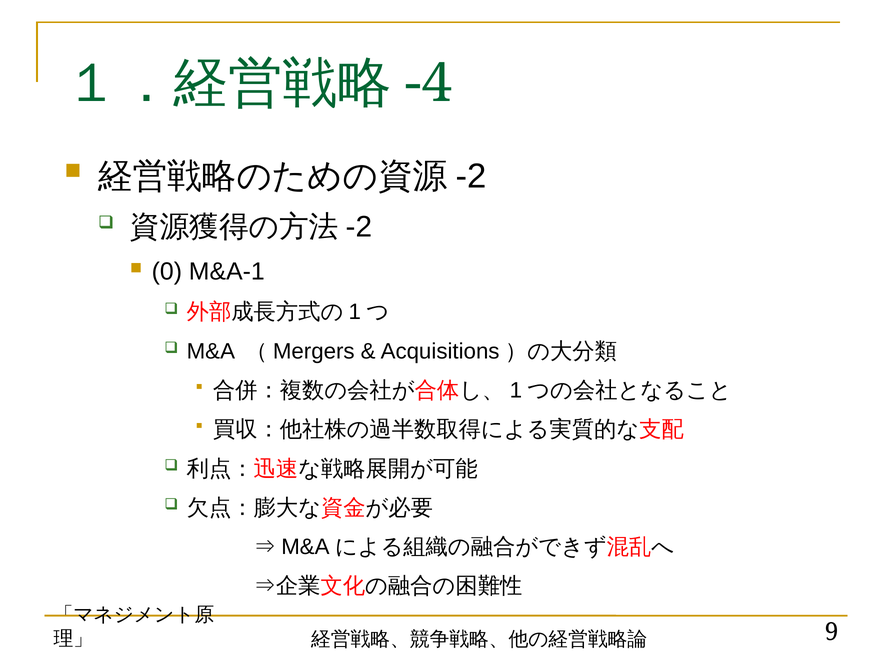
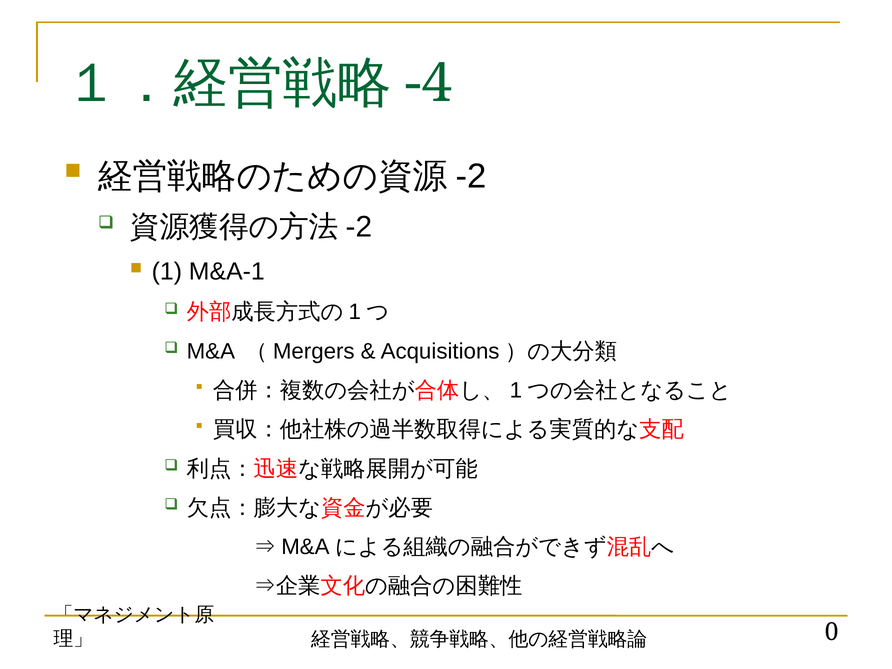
0: 0 -> 1 (167, 272)
9: 9 -> 0 (832, 632)
